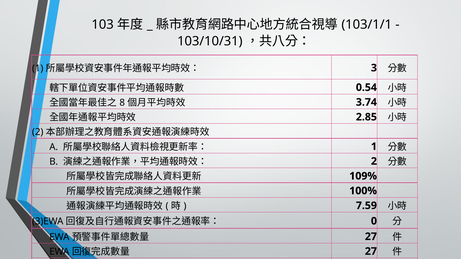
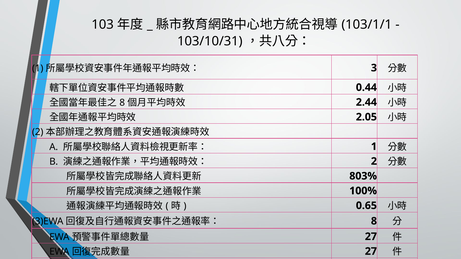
0.54: 0.54 -> 0.44 (366, 88)
3.74: 3.74 -> 2.44 (366, 102)
2.85: 2.85 -> 2.05 (366, 117)
109%: 109% -> 803% (363, 176)
7.59: 7.59 -> 0.65 (366, 206)
0: 0 -> 8 (374, 221)
